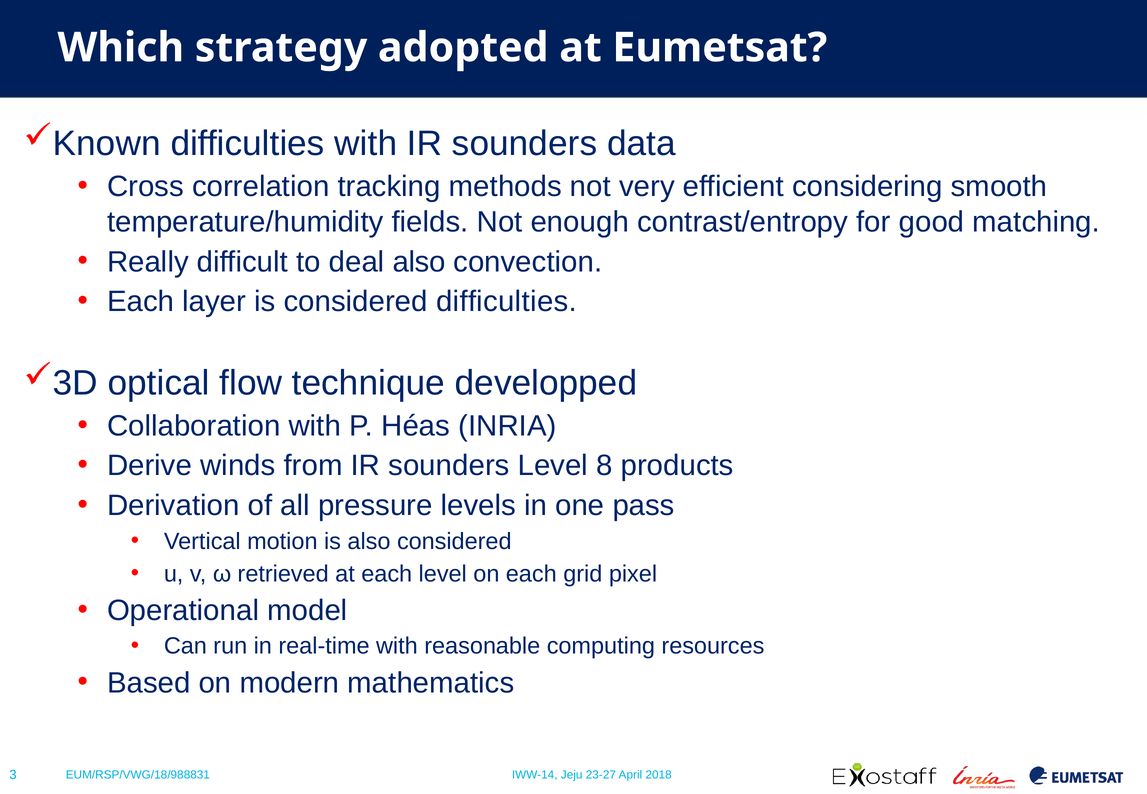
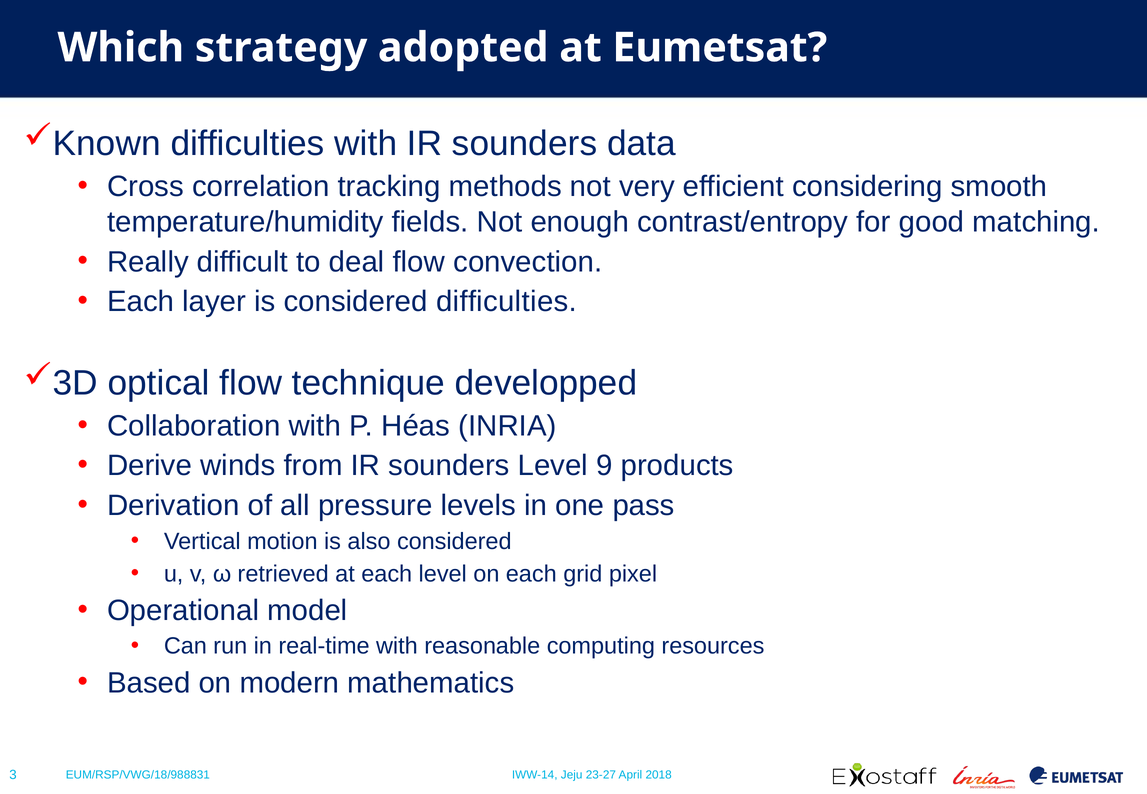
deal also: also -> flow (419, 262)
8: 8 -> 9 (604, 466)
